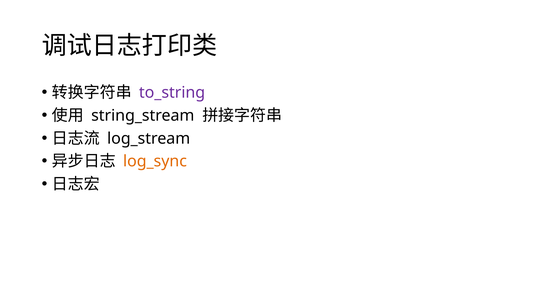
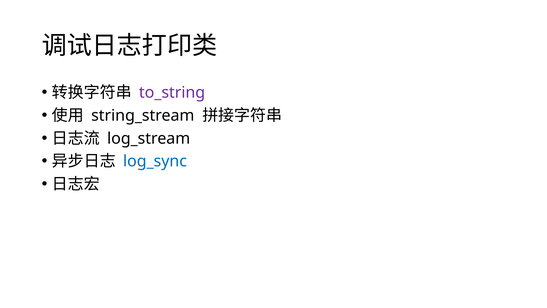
log_sync colour: orange -> blue (155, 161)
